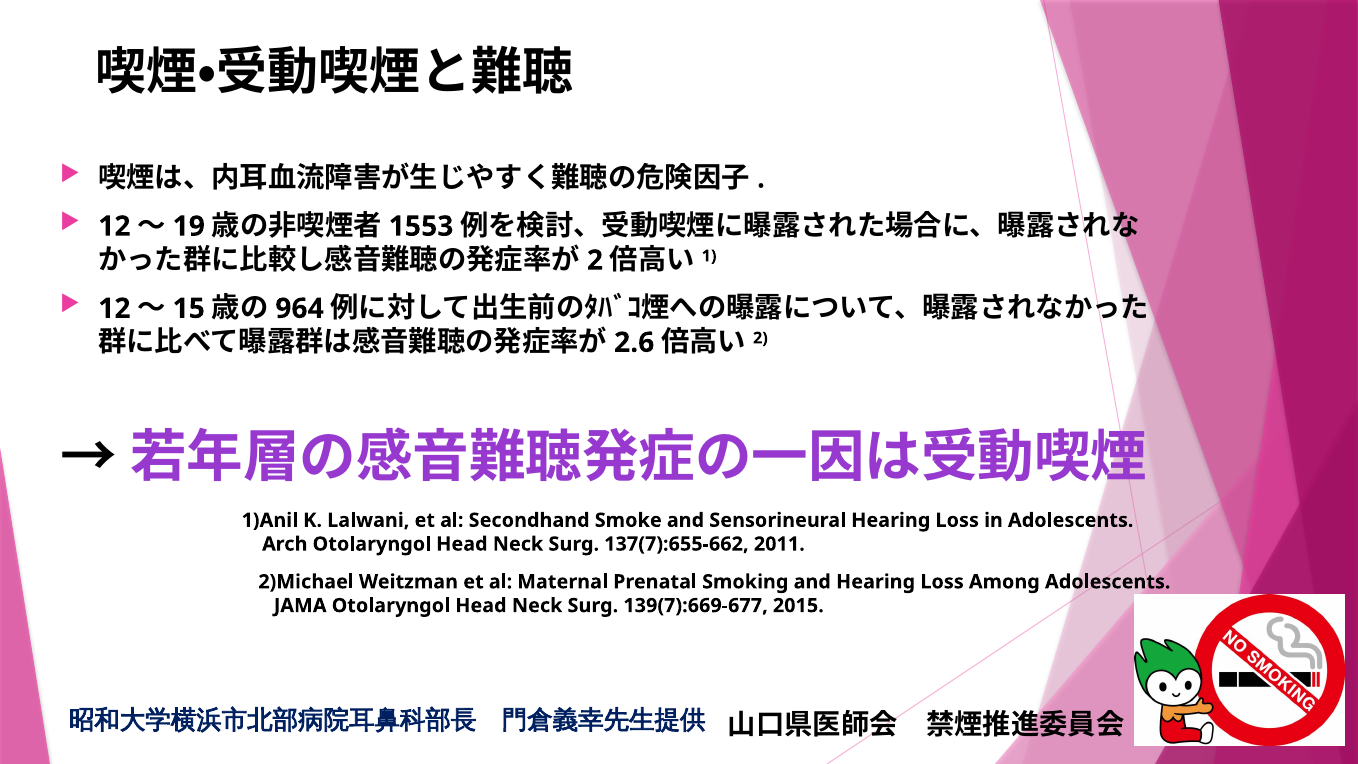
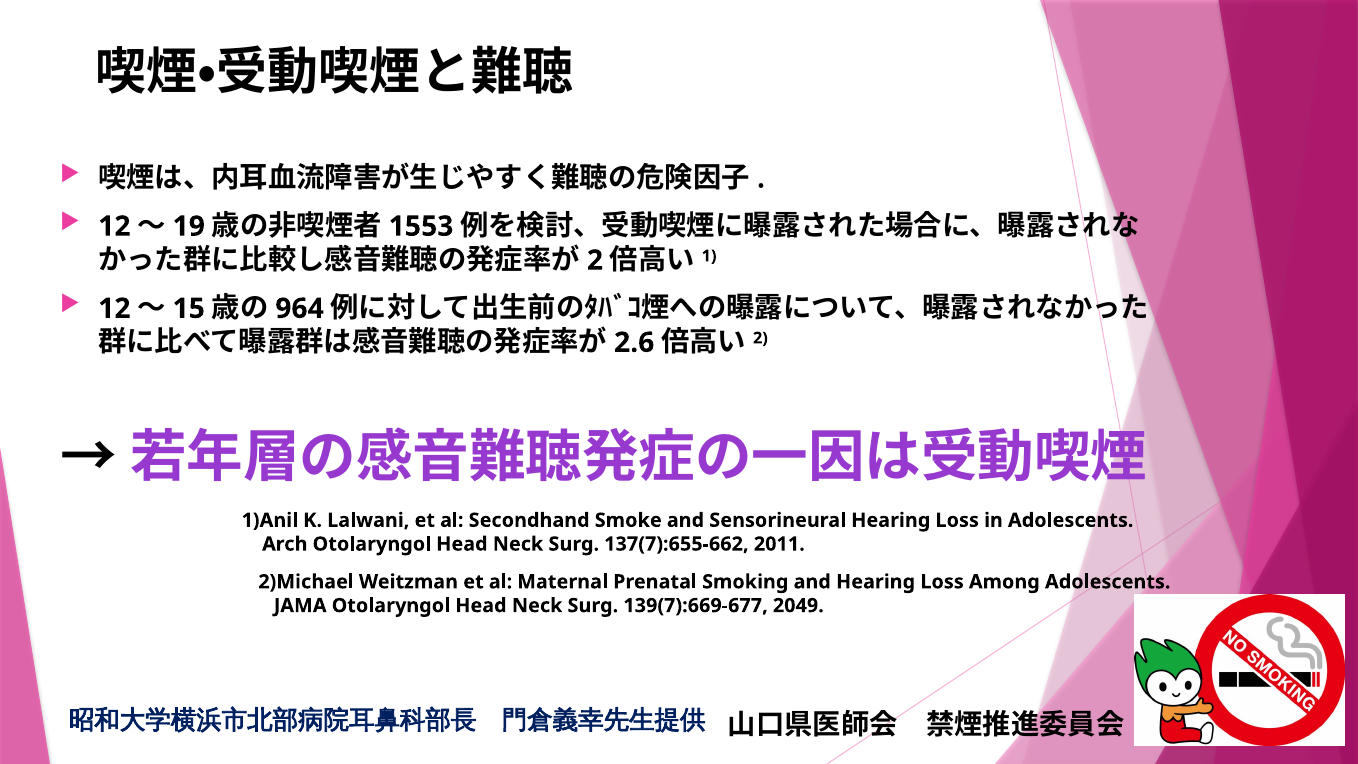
2015: 2015 -> 2049 (798, 606)
